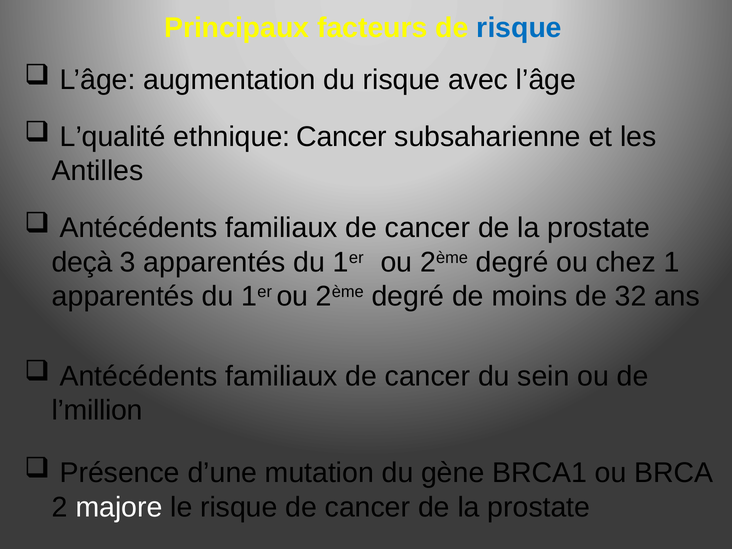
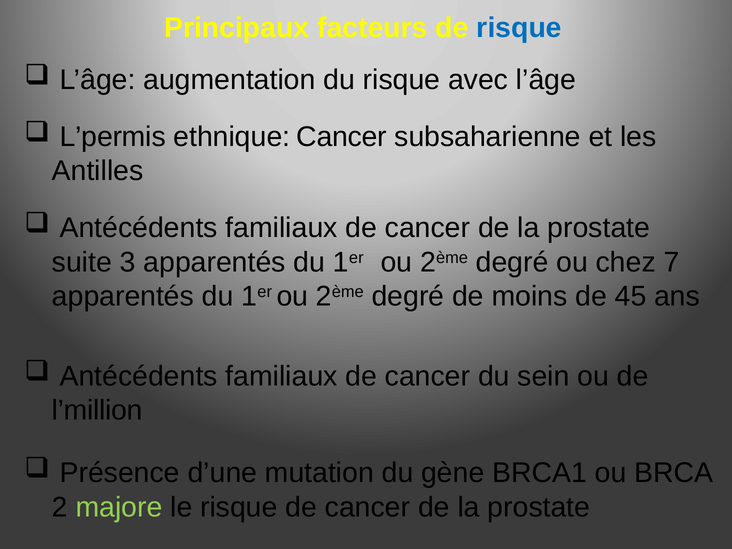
L’qualité: L’qualité -> L’permis (113, 137)
deçà: deçà -> suite (82, 262)
1: 1 -> 7 (672, 262)
32: 32 -> 45 (631, 296)
majore colour: white -> light green (119, 507)
